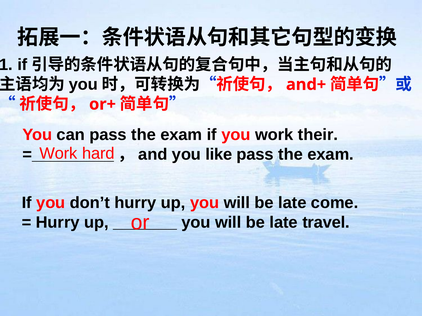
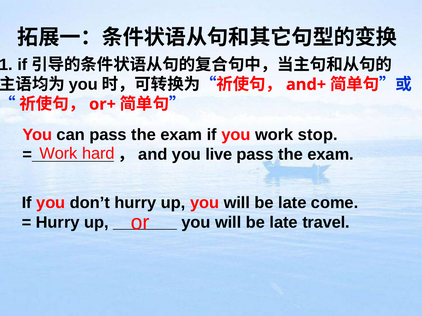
their: their -> stop (318, 135)
like: like -> live (219, 155)
